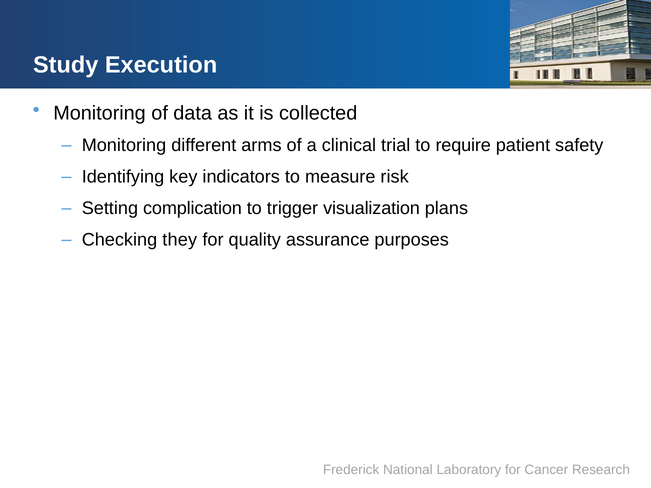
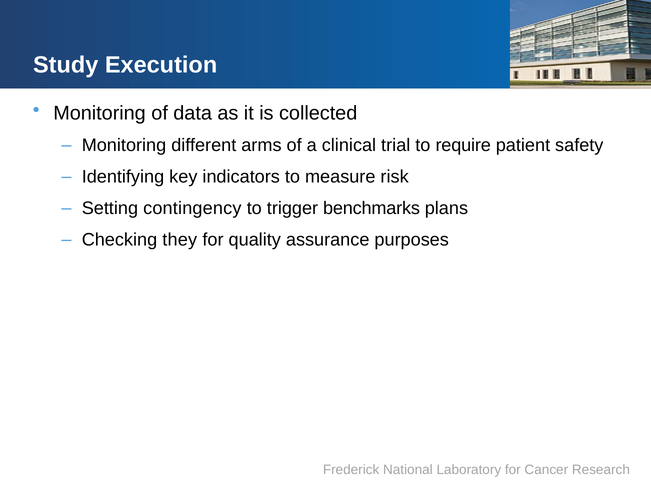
complication: complication -> contingency (192, 209)
visualization: visualization -> benchmarks (372, 209)
